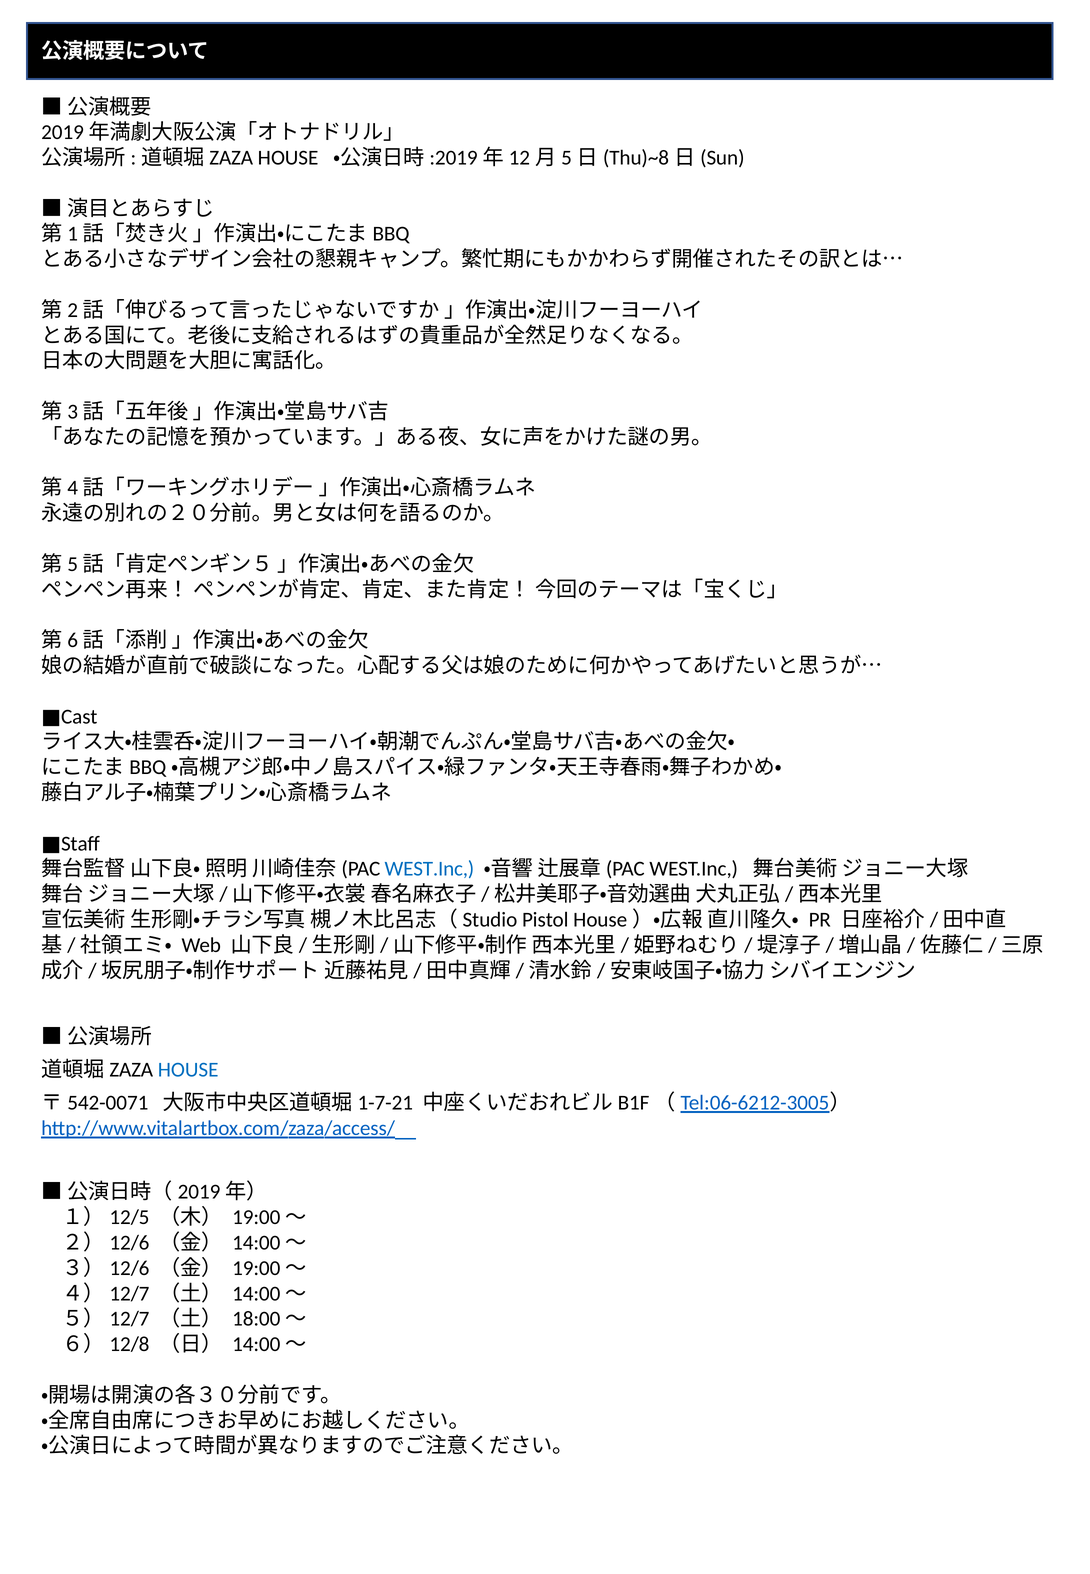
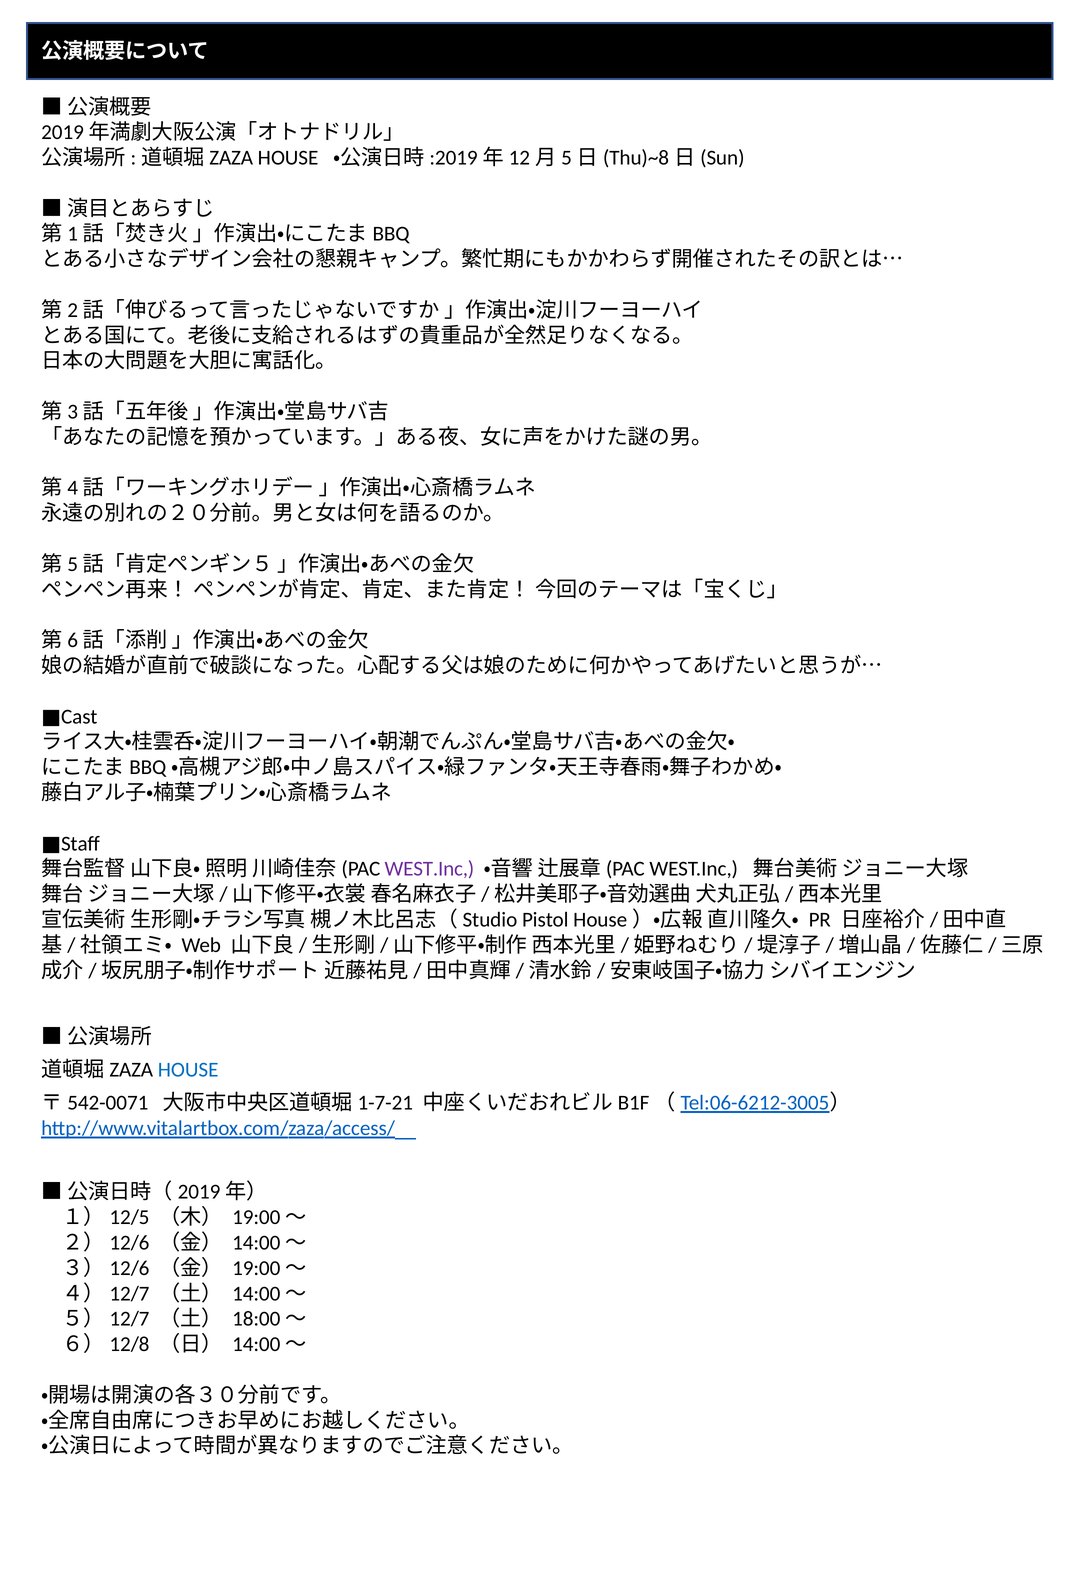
WEST.Inc colour: blue -> purple (429, 869)
